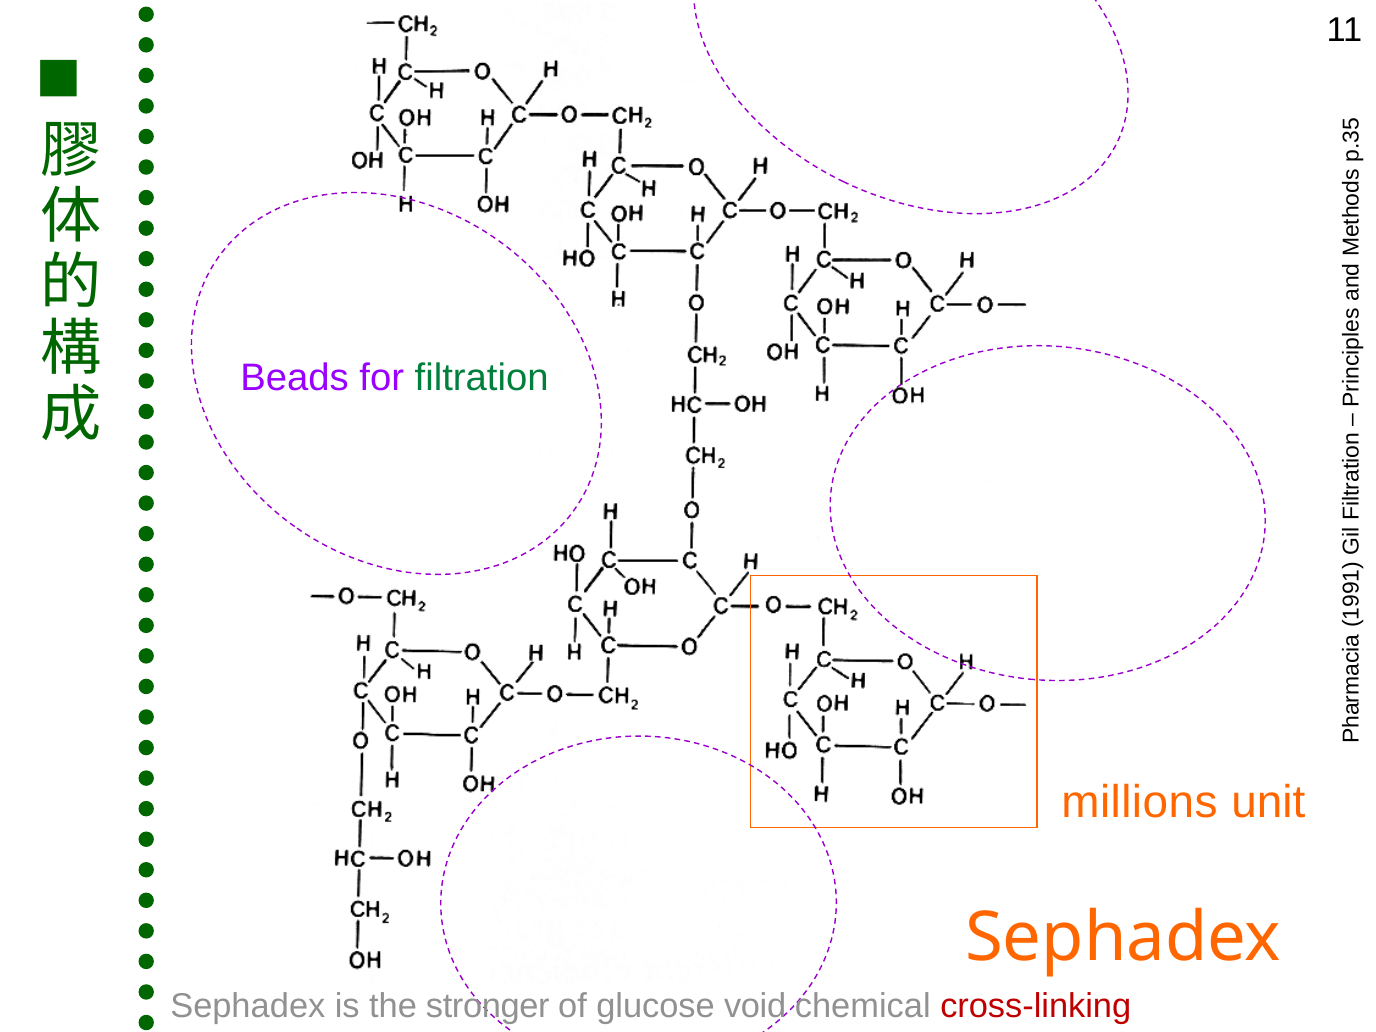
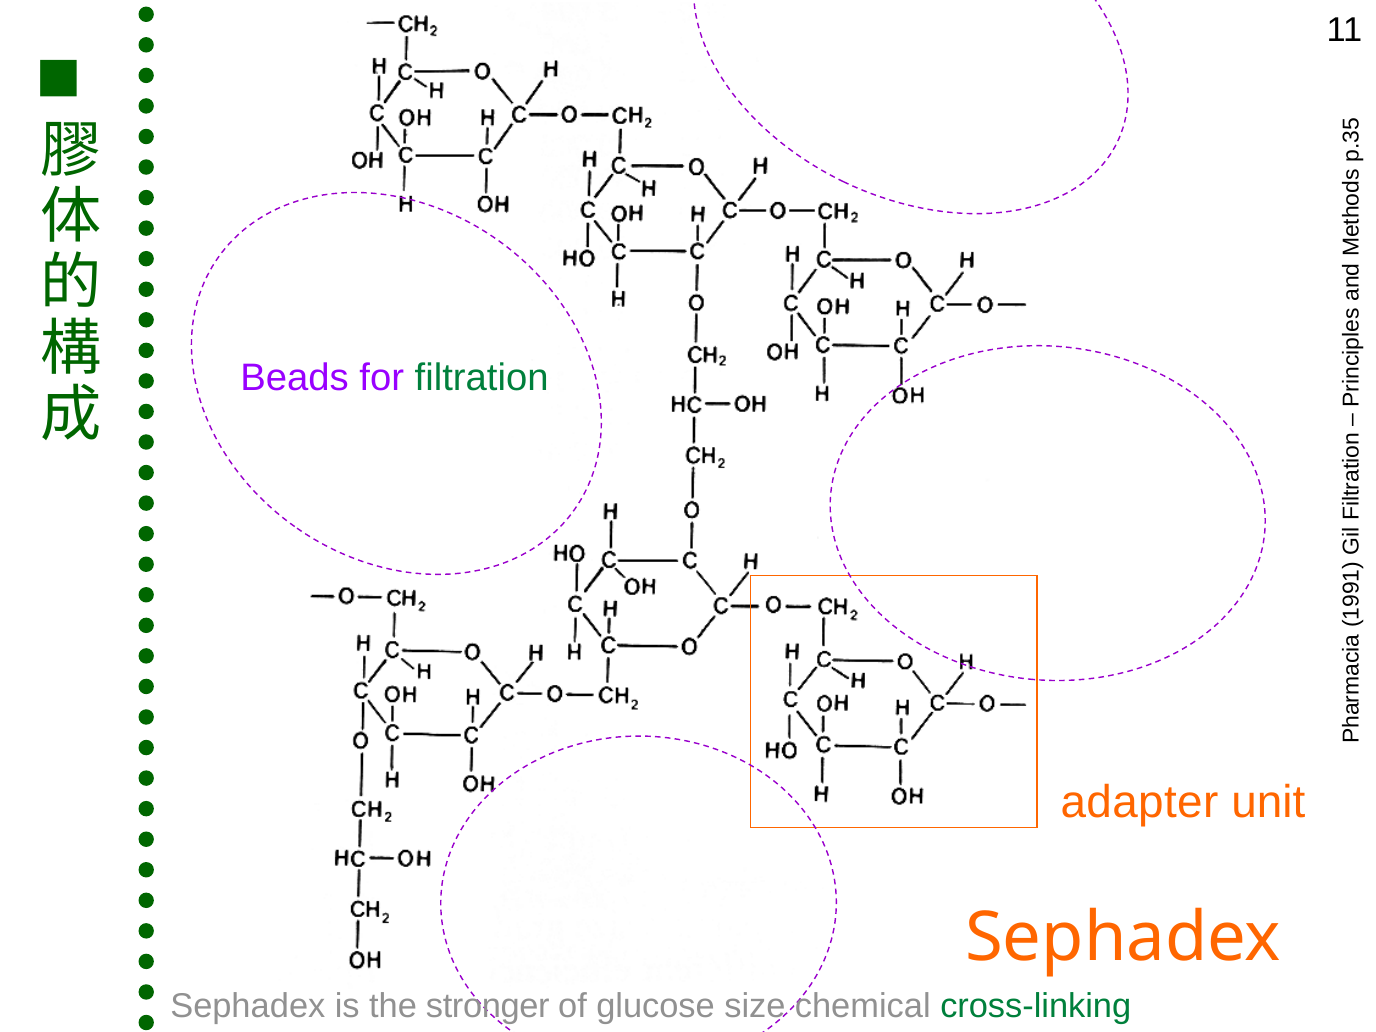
millions: millions -> adapter (1139, 802)
void: void -> size (755, 1007)
cross-linking colour: red -> green (1036, 1007)
